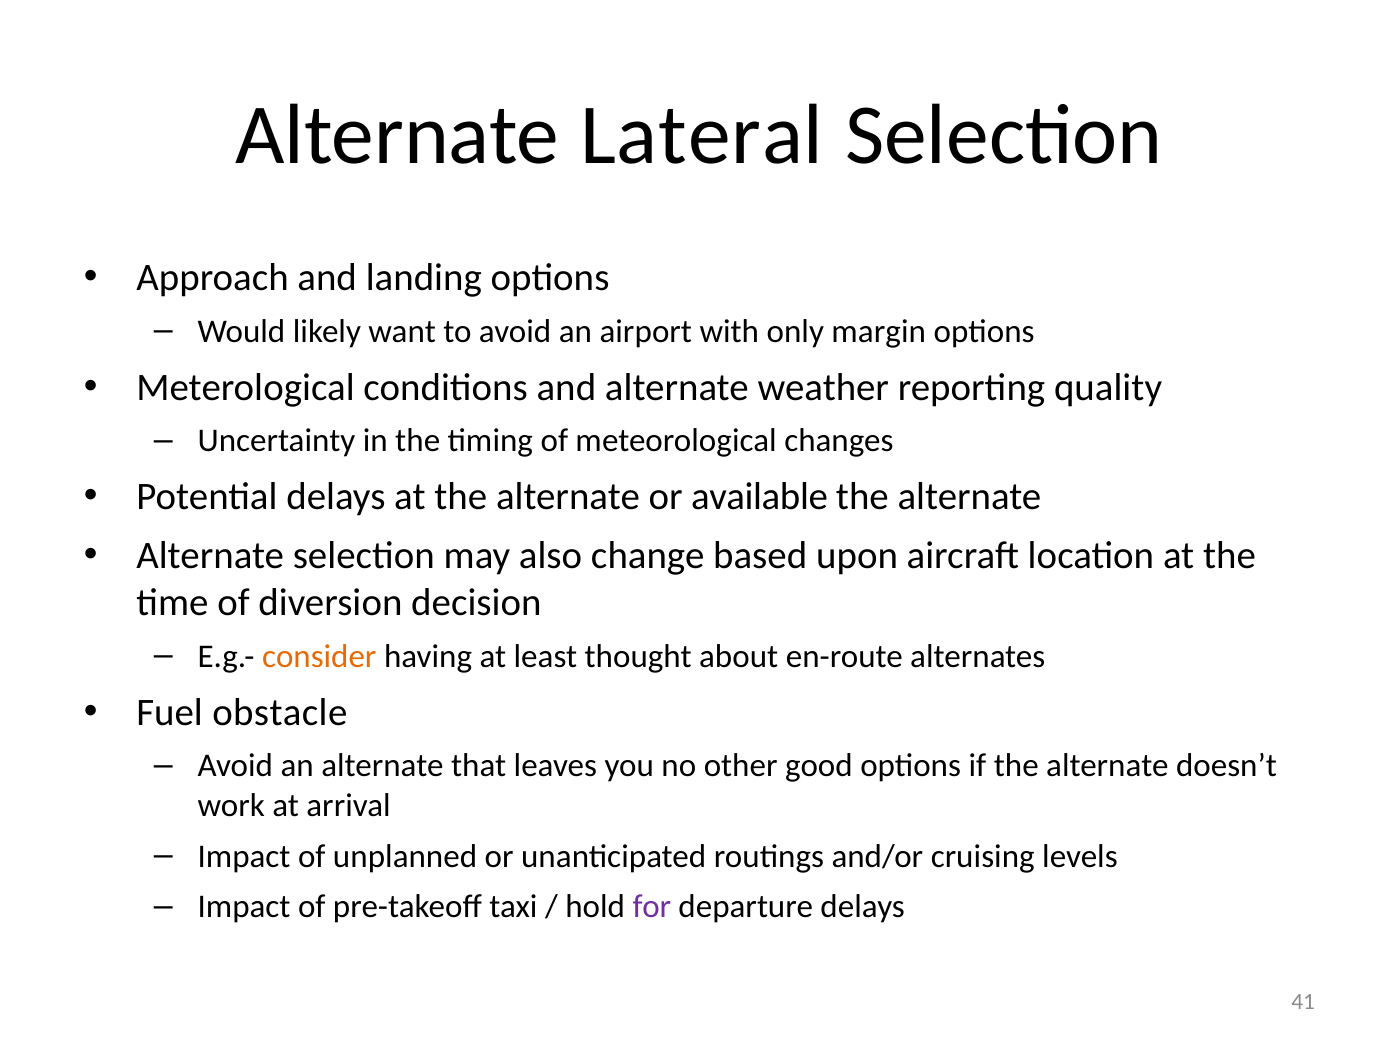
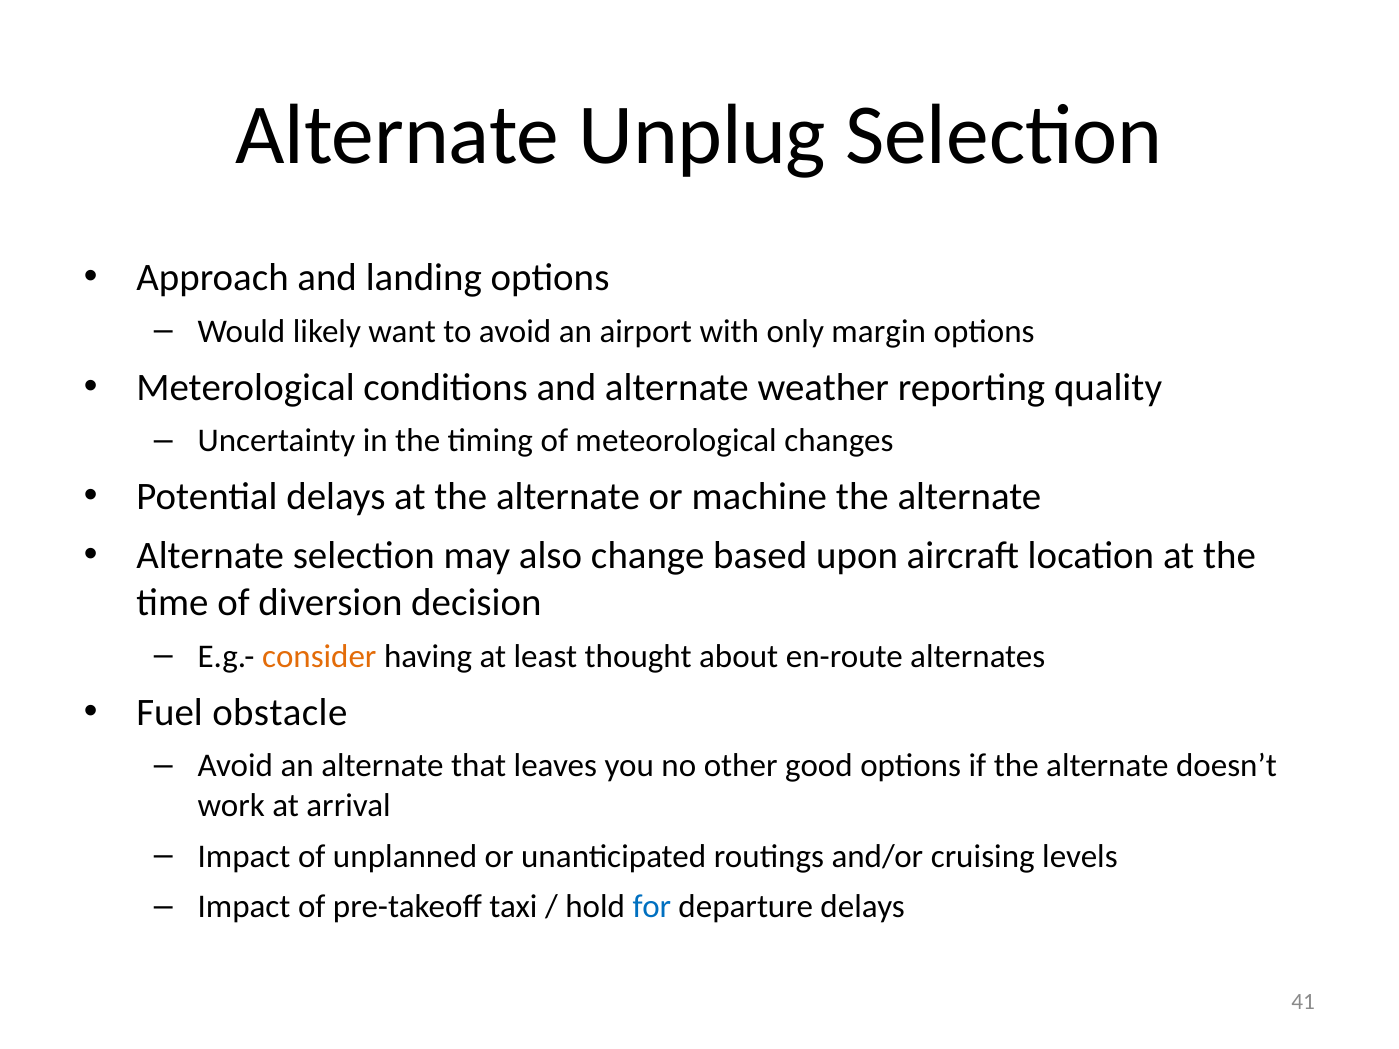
Lateral: Lateral -> Unplug (702, 135)
available: available -> machine (759, 497)
for colour: purple -> blue (652, 907)
